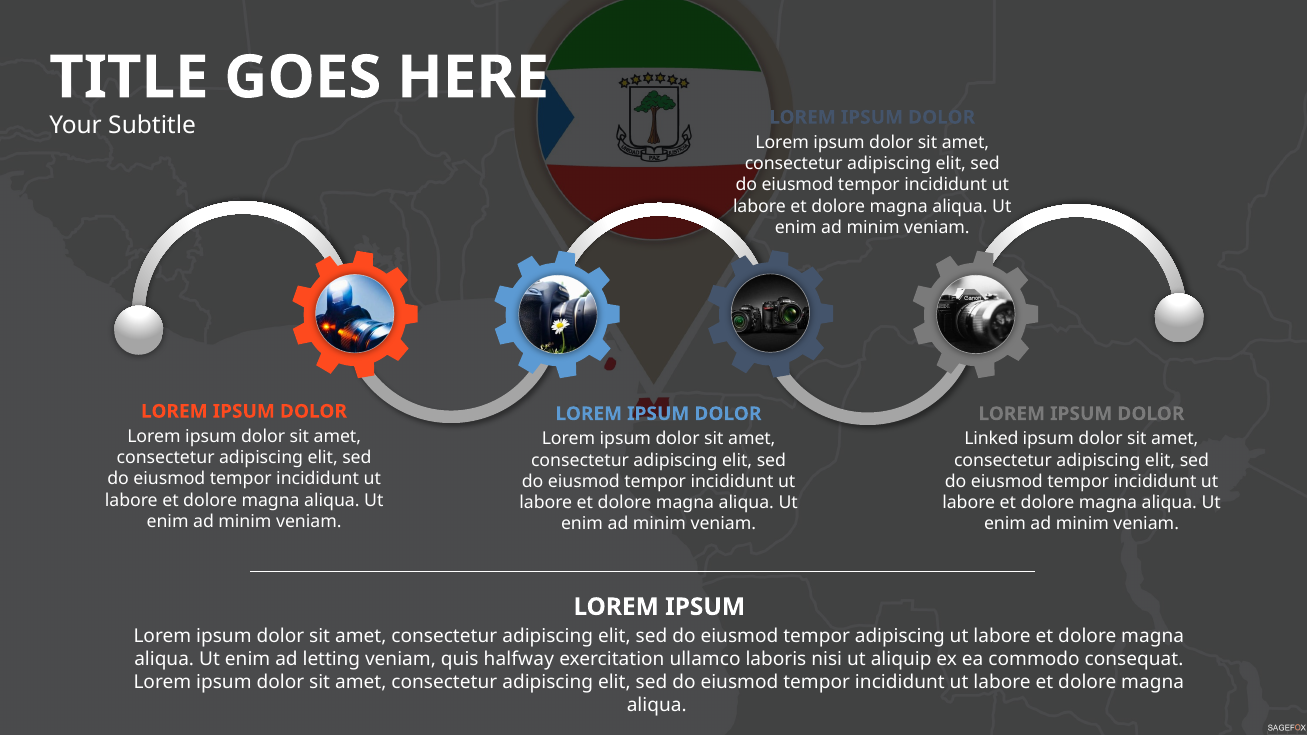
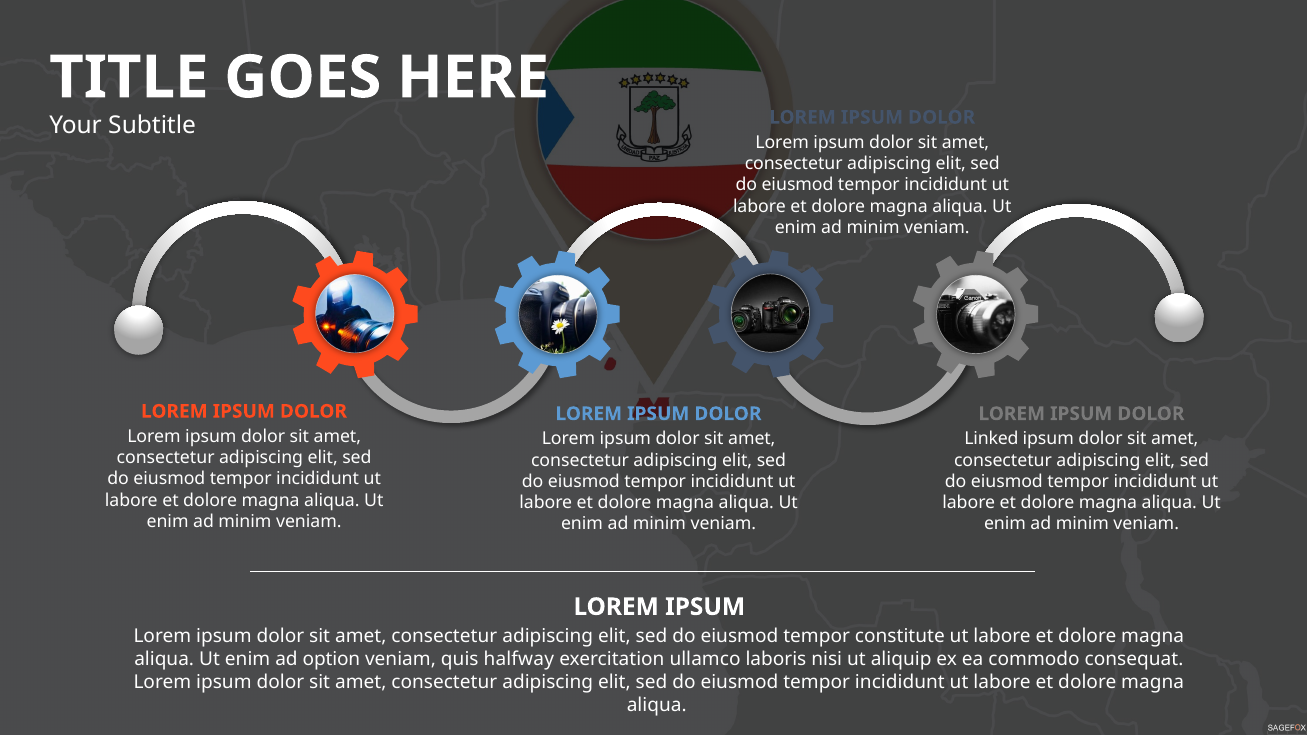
tempor adipiscing: adipiscing -> constitute (900, 637)
letting: letting -> option (331, 660)
